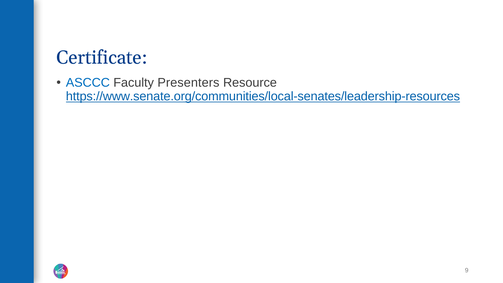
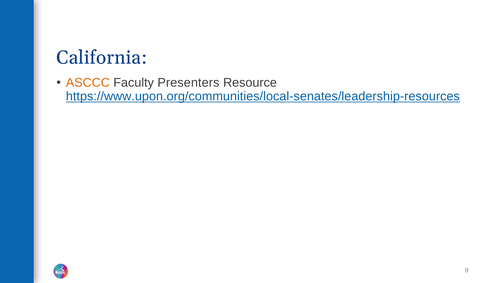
Certificate: Certificate -> California (102, 58)
ASCCC colour: blue -> orange (88, 83)
https://www.senate.org/communities/local-senates/leadership-resources: https://www.senate.org/communities/local-senates/leadership-resources -> https://www.upon.org/communities/local-senates/leadership-resources (263, 96)
